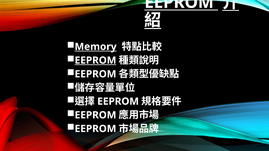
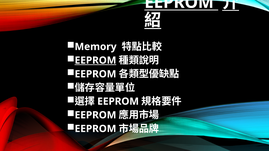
Memory underline: present -> none (96, 47)
